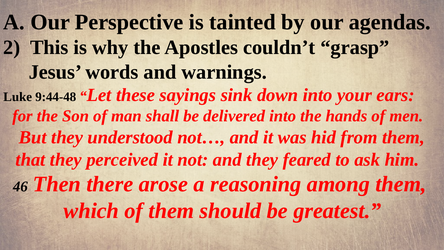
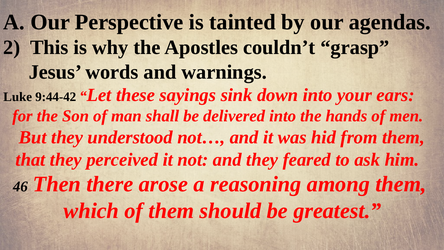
9:44-48: 9:44-48 -> 9:44-42 (56, 97)
